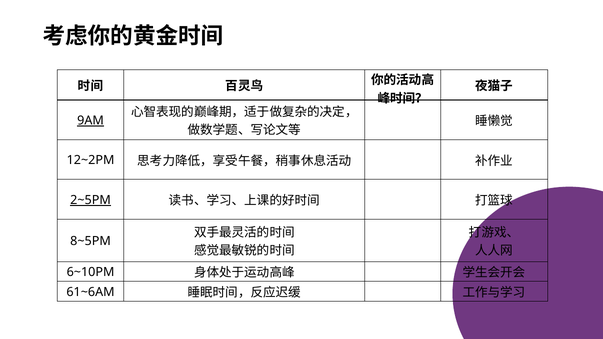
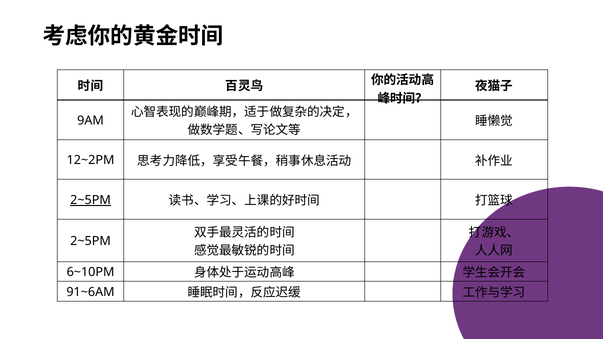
9AM underline: present -> none (91, 121)
8~5PM: 8~5PM -> 2~5PM (90, 241)
61~6AM: 61~6AM -> 91~6AM (90, 292)
